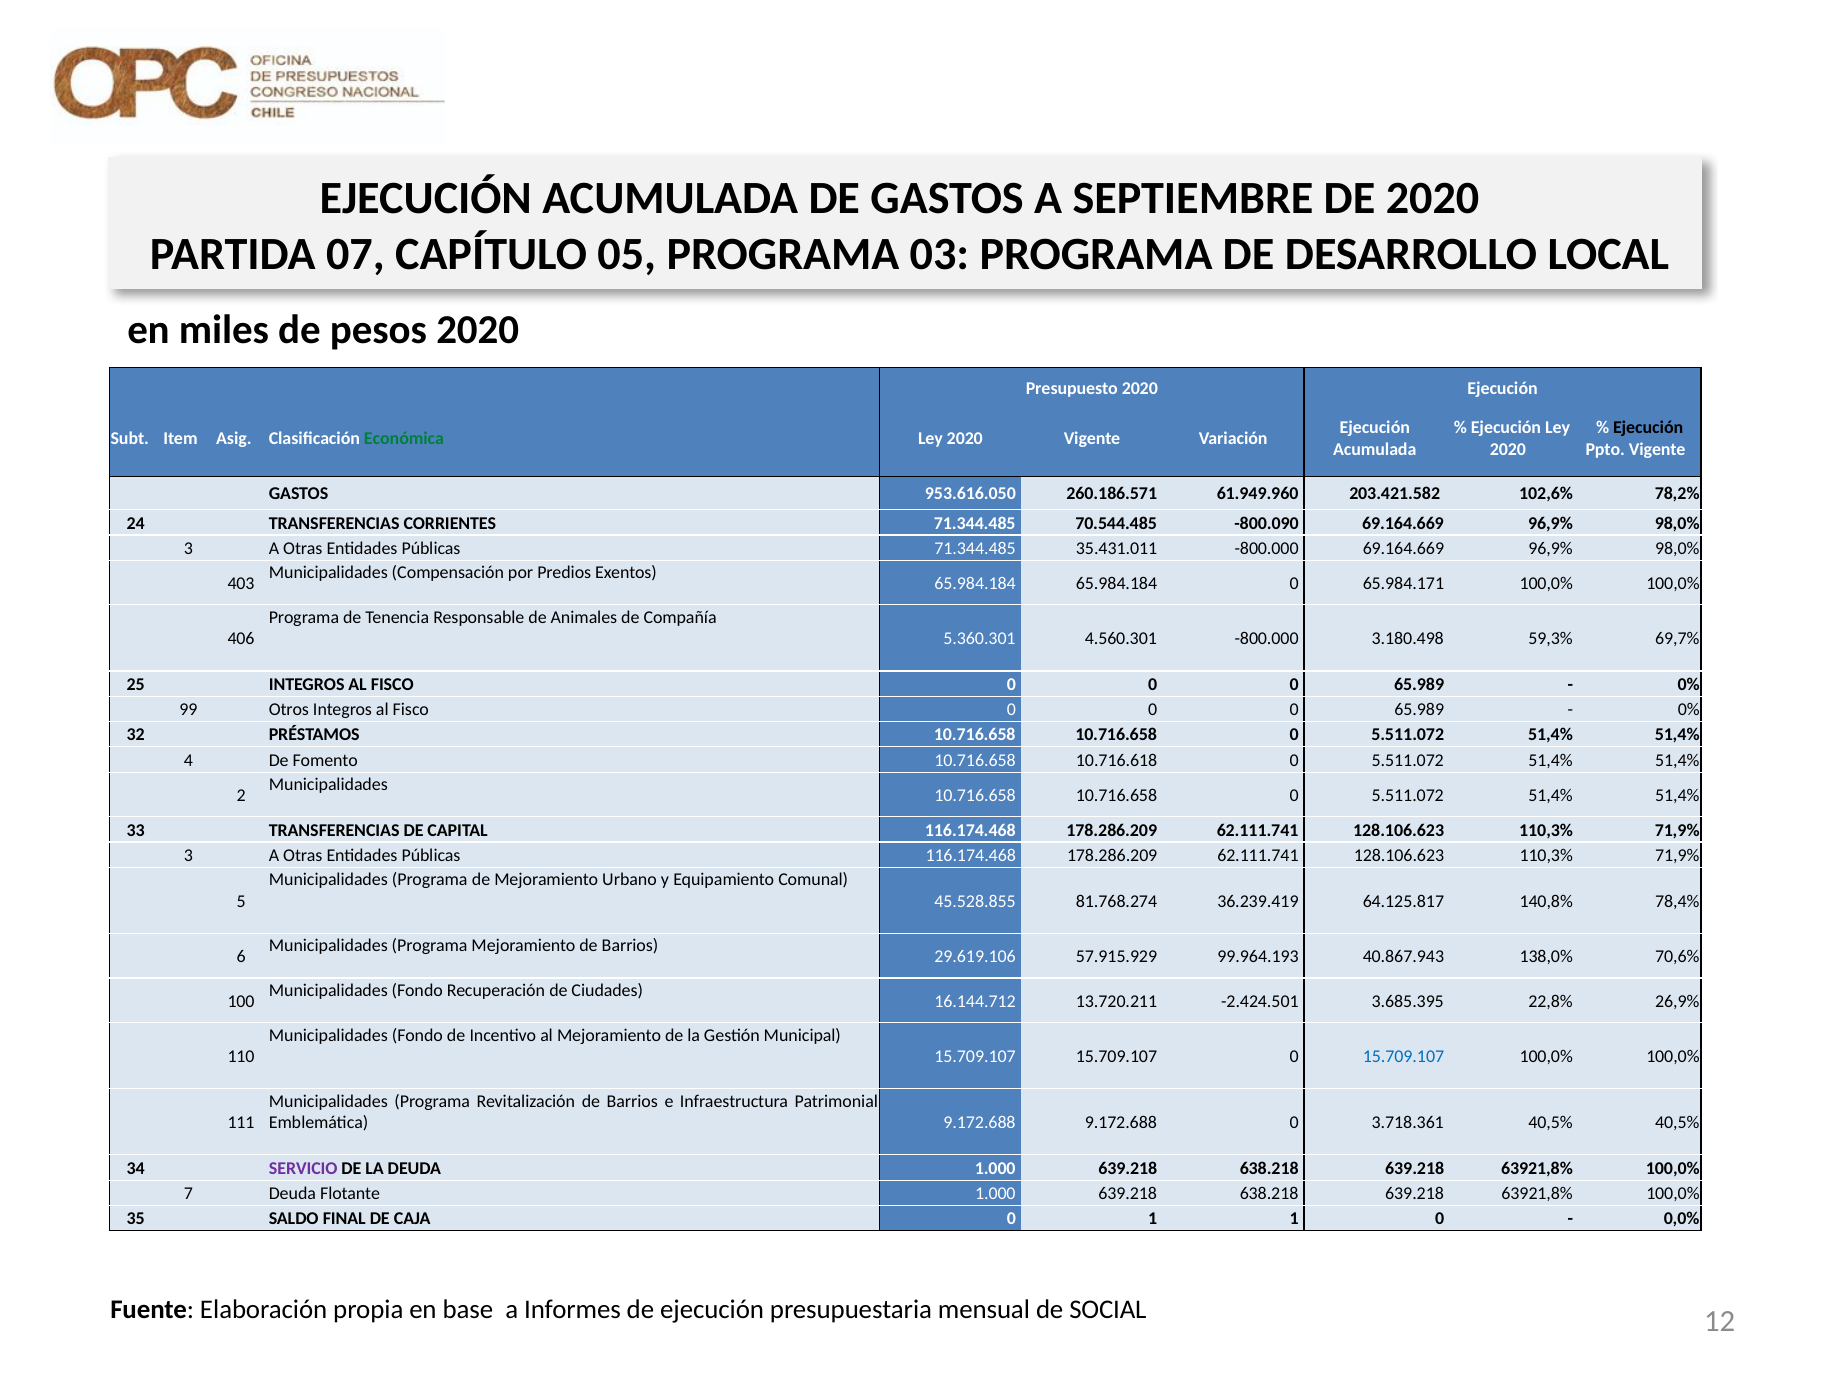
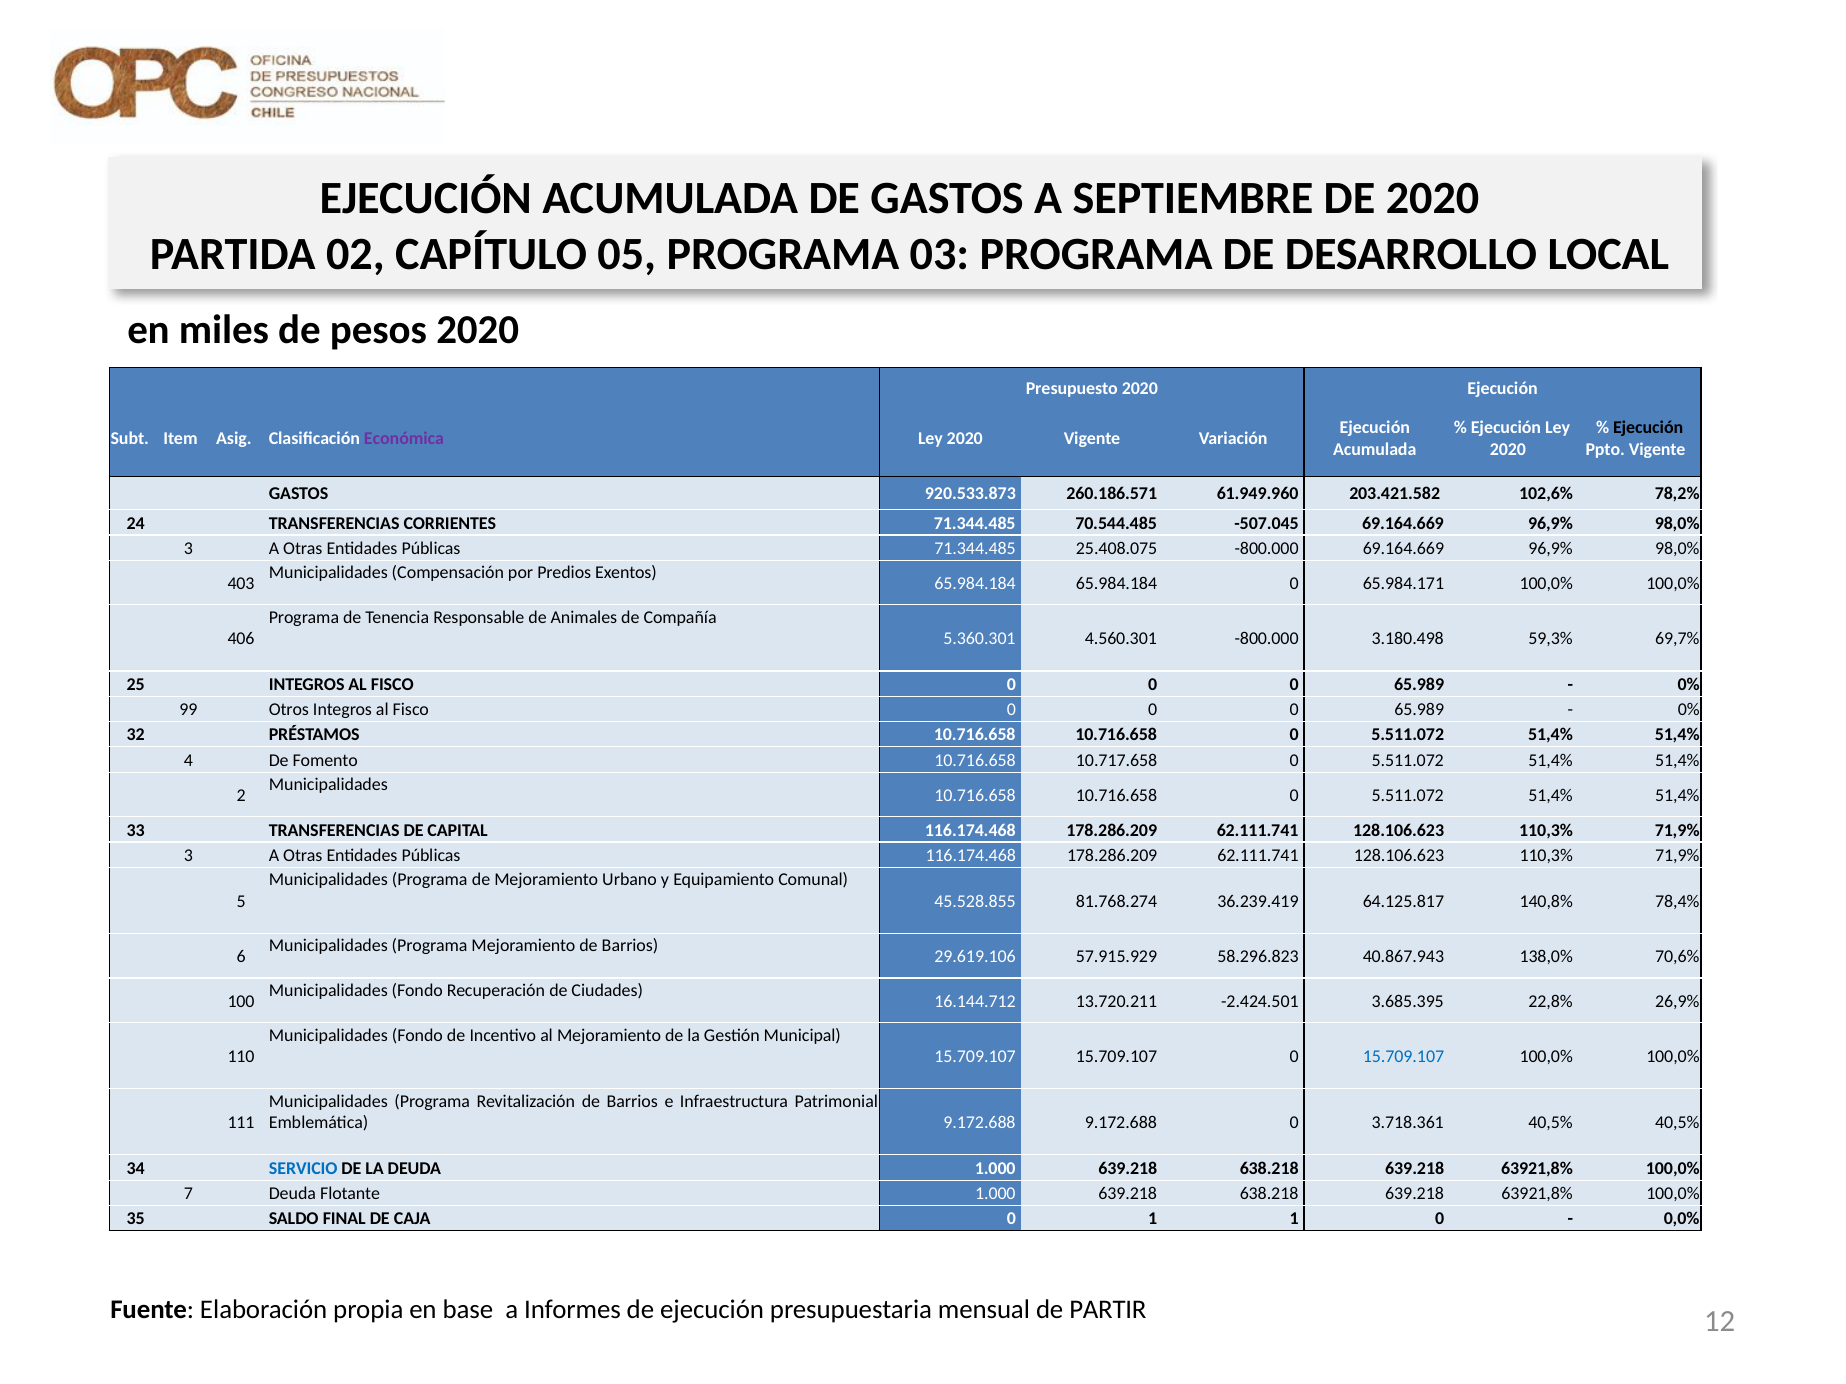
07: 07 -> 02 (355, 254)
Económica colour: green -> purple (404, 439)
953.616.050: 953.616.050 -> 920.533.873 (970, 494)
-800.090: -800.090 -> -507.045 (1267, 523)
35.431.011: 35.431.011 -> 25.408.075 (1117, 549)
10.716.618: 10.716.618 -> 10.717.658 (1117, 761)
99.964.193: 99.964.193 -> 58.296.823 (1258, 957)
SERVICIO colour: purple -> blue (303, 1169)
de SOCIAL: SOCIAL -> PARTIR (1108, 1310)
